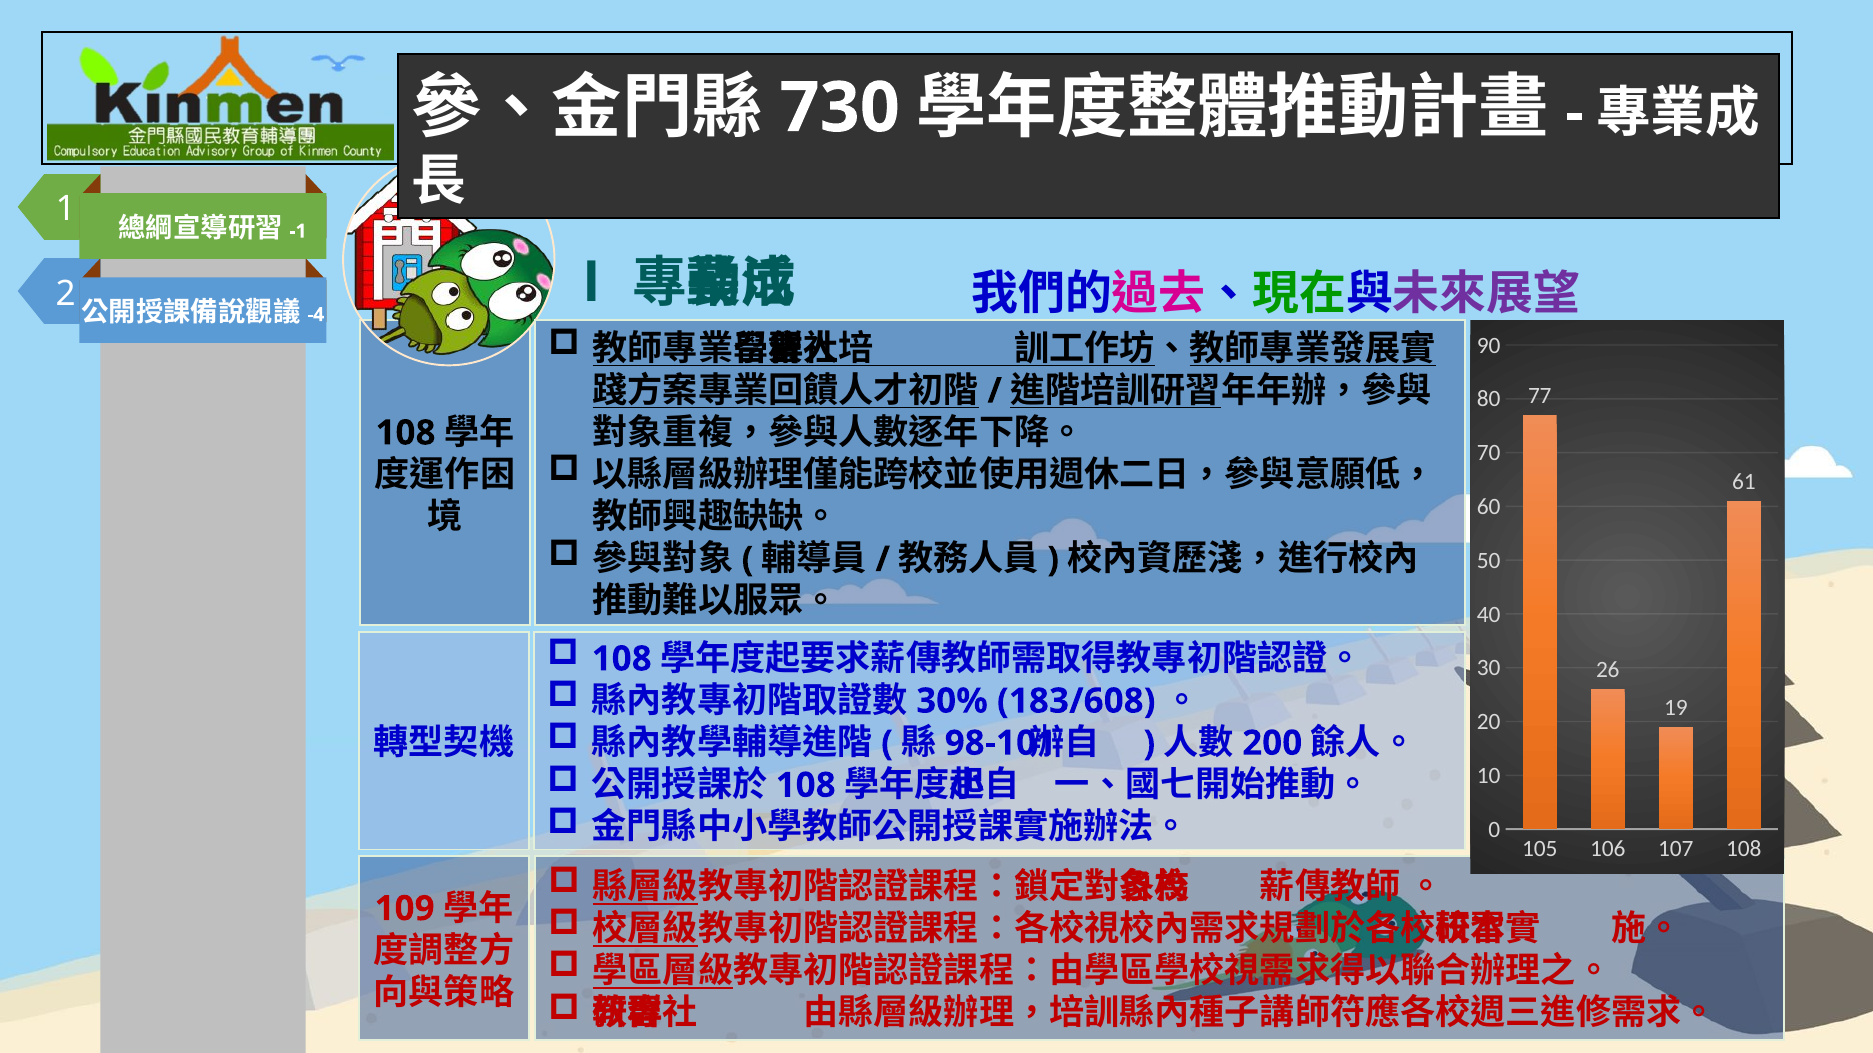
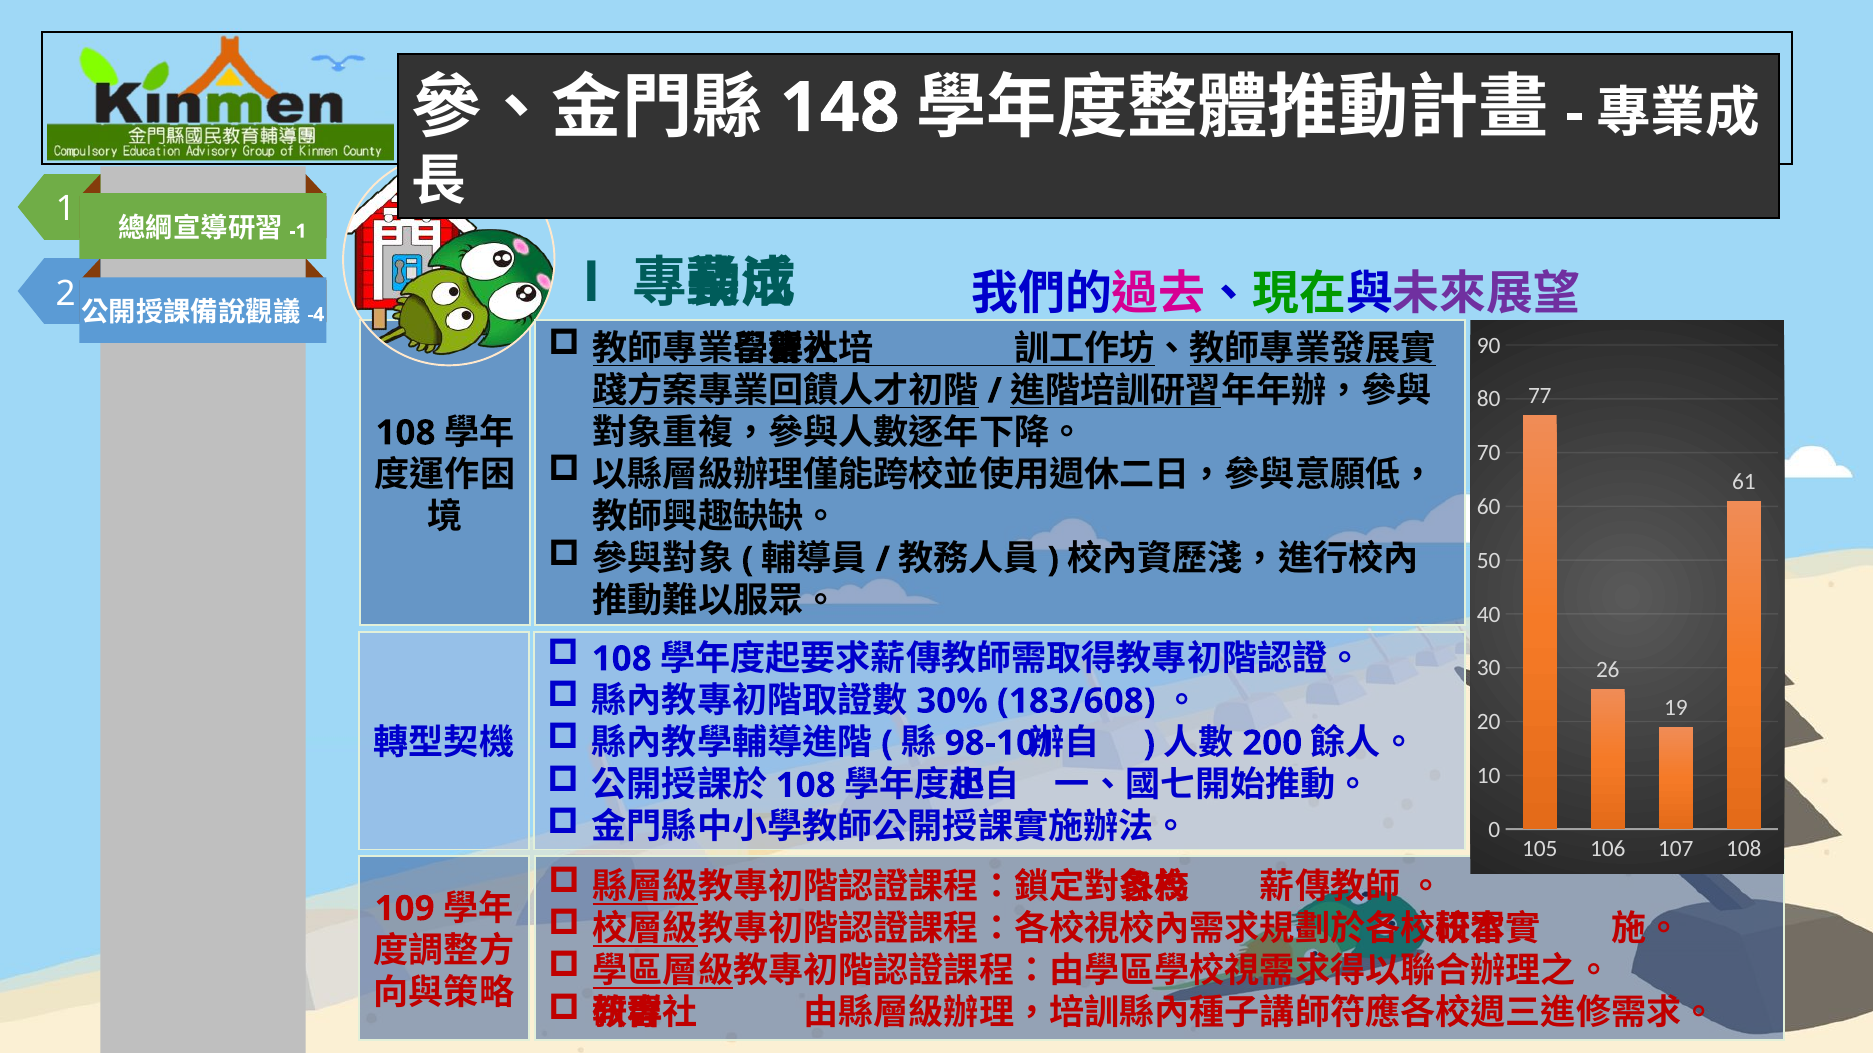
730: 730 -> 148 (840, 108)
